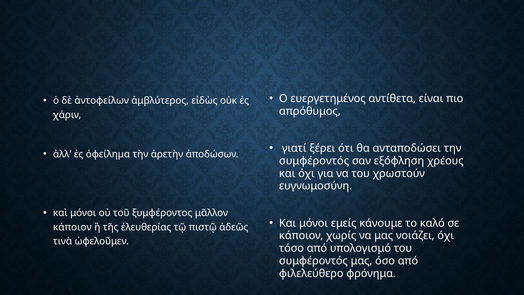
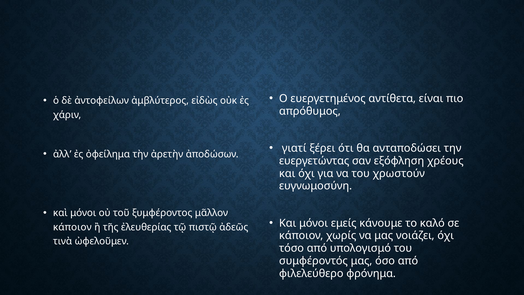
συμφέροντός: συμφέροντός -> ευεργετώντας (314, 161)
